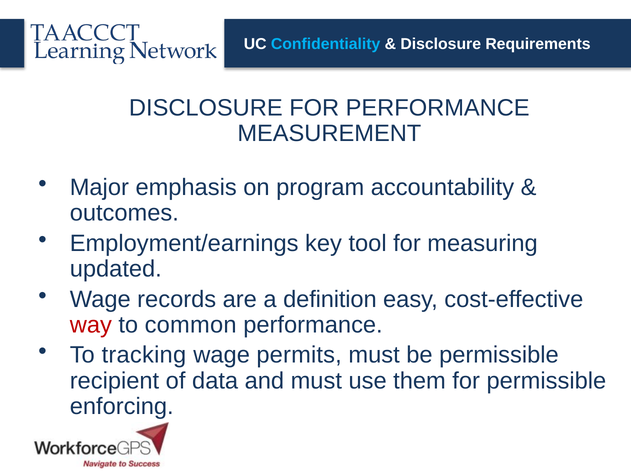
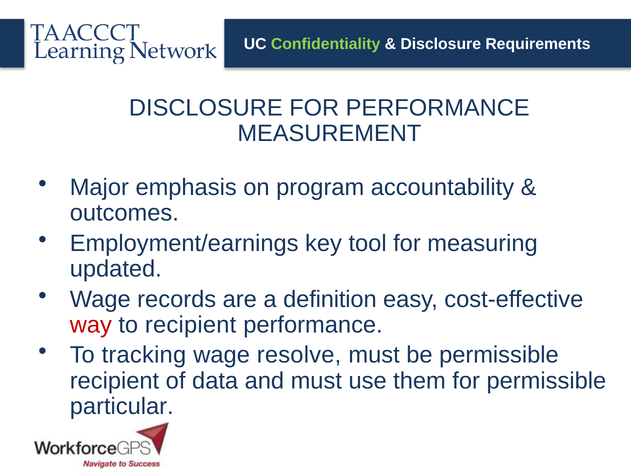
Confidentiality colour: light blue -> light green (326, 44)
to common: common -> recipient (191, 325)
permits: permits -> resolve (299, 355)
enforcing: enforcing -> particular (122, 407)
